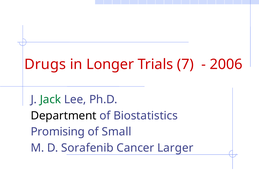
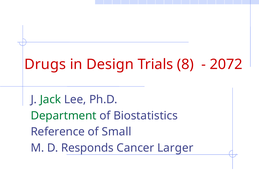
Longer: Longer -> Design (110, 64)
7: 7 -> 8 (185, 64)
2006: 2006 -> 2072 (226, 64)
Department colour: black -> green (64, 116)
Promising: Promising -> Reference (58, 132)
Sorafenib: Sorafenib -> Responds (87, 148)
